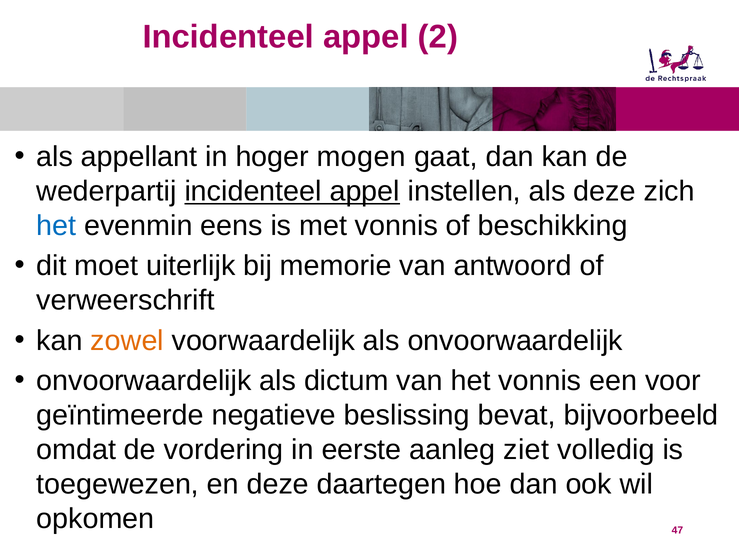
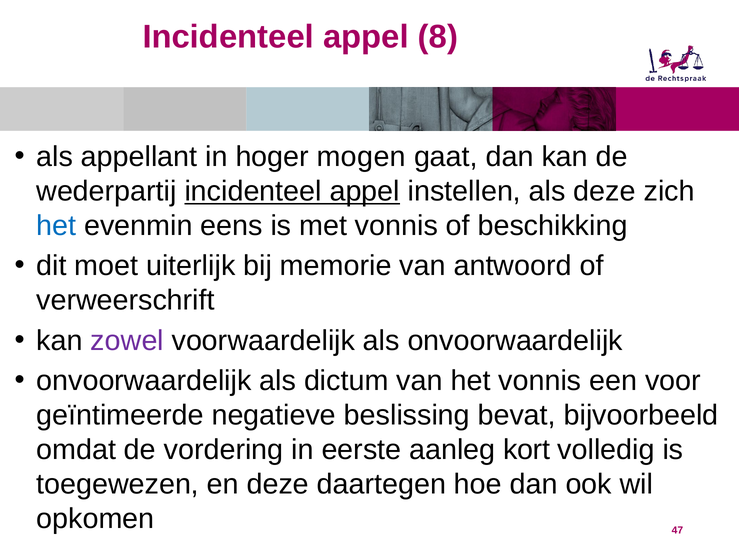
2: 2 -> 8 (438, 37)
zowel colour: orange -> purple (127, 341)
ziet: ziet -> kort (527, 450)
